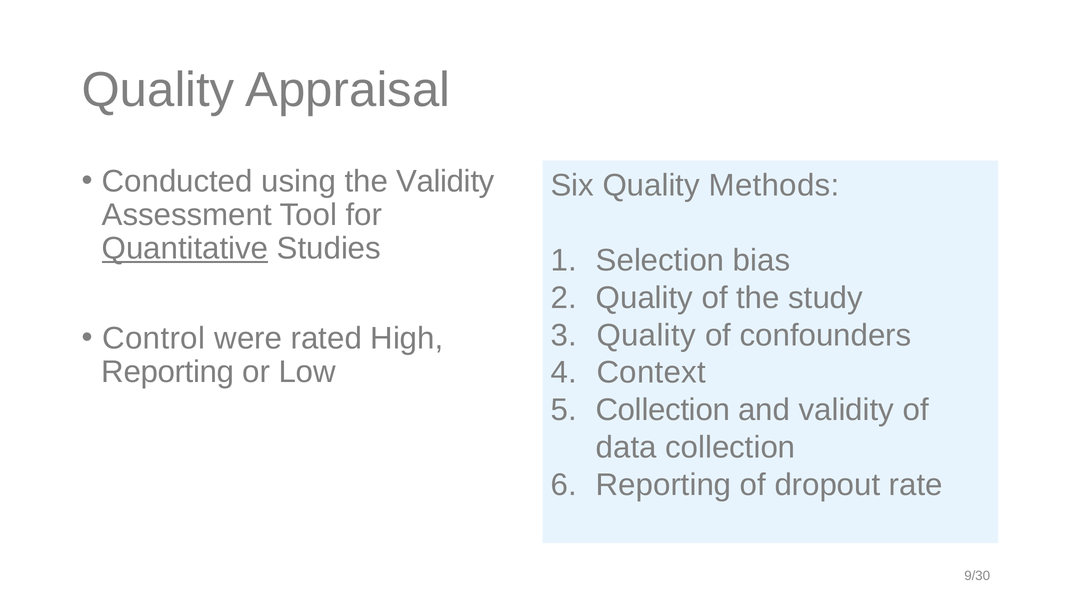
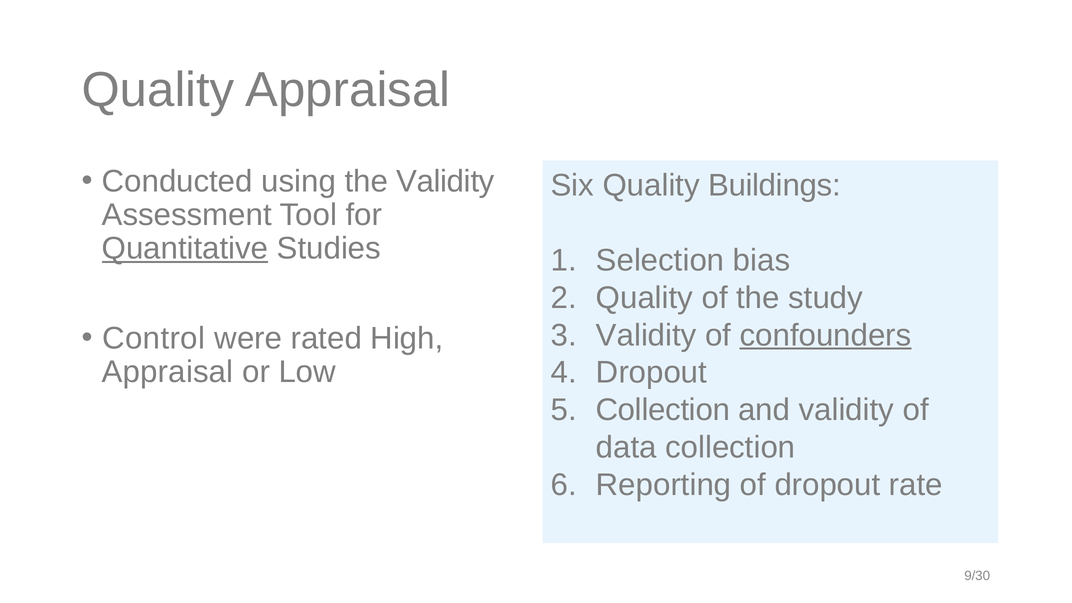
Methods: Methods -> Buildings (774, 185)
Quality: Quality -> Validity (646, 335)
confounders underline: none -> present (826, 335)
Reporting: Reporting -> Appraisal (168, 372)
Context: Context -> Dropout (651, 373)
